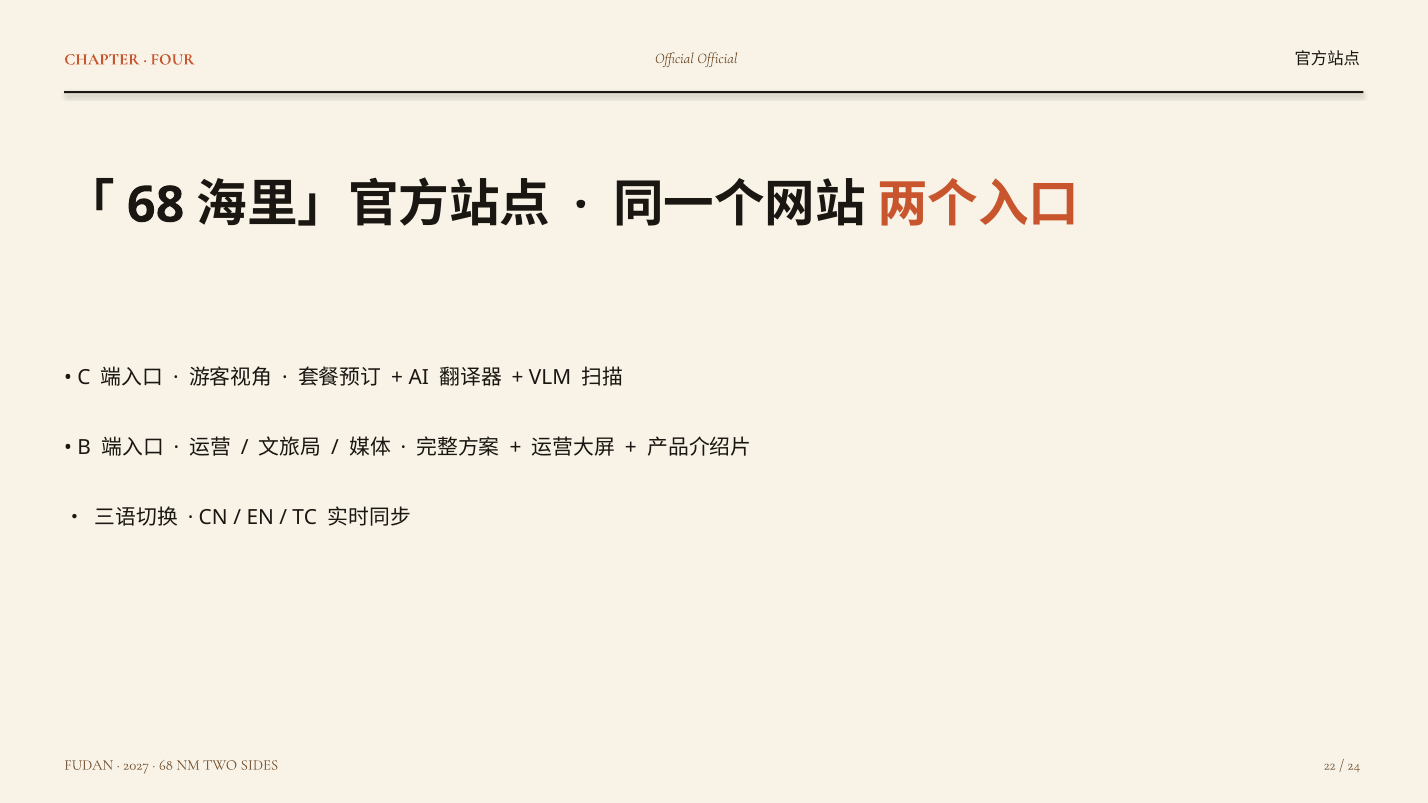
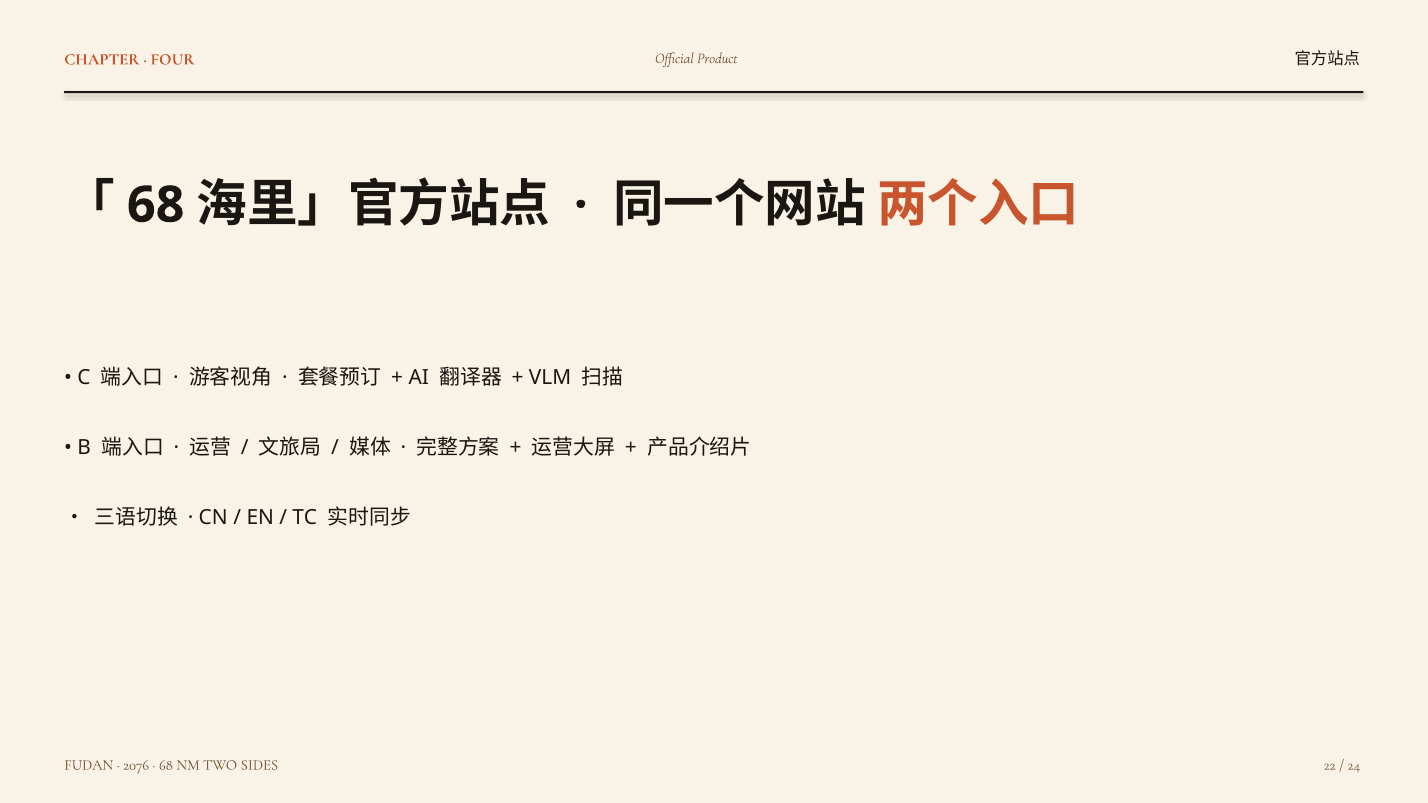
Official Official: Official -> Product (717, 58)
2027: 2027 -> 2076 (136, 765)
